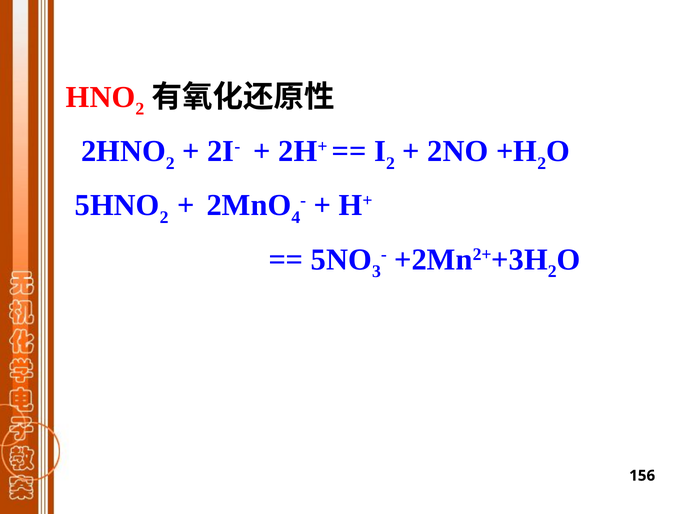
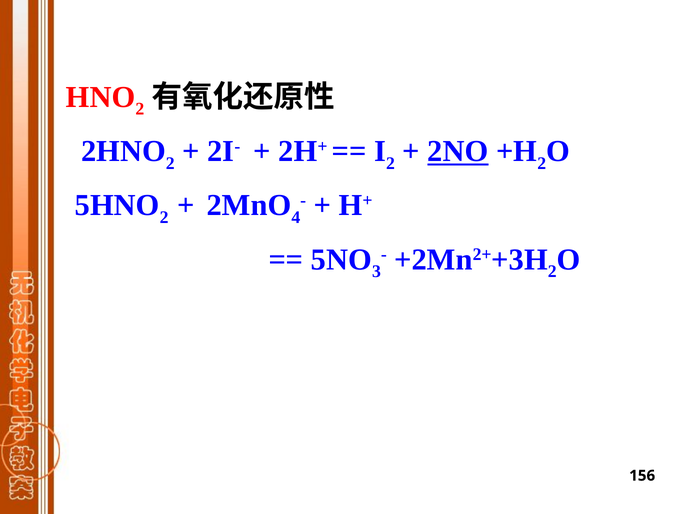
2NO underline: none -> present (458, 151)
